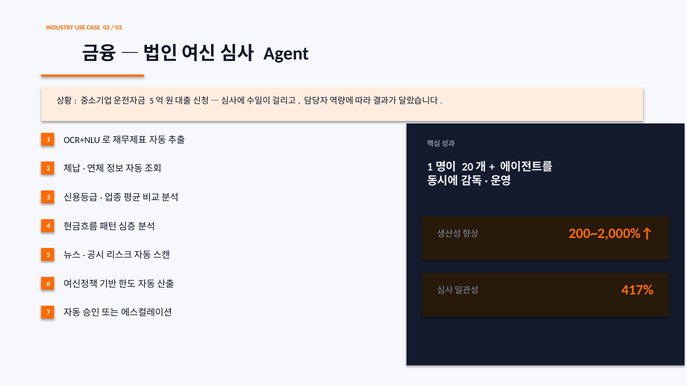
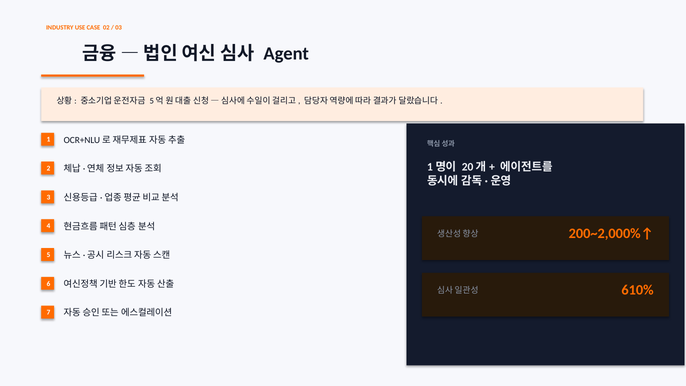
417%: 417% -> 610% (638, 290)
